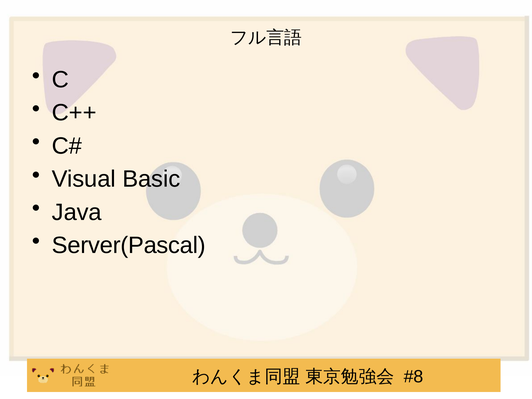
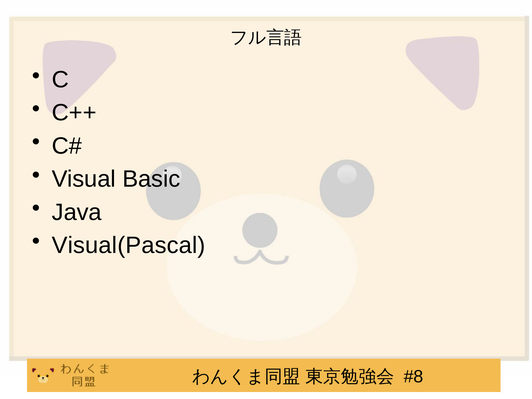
Server(Pascal: Server(Pascal -> Visual(Pascal (129, 245)
